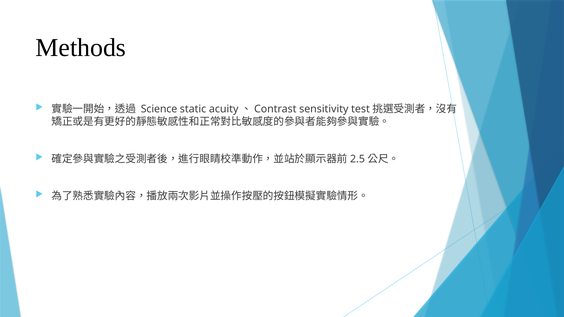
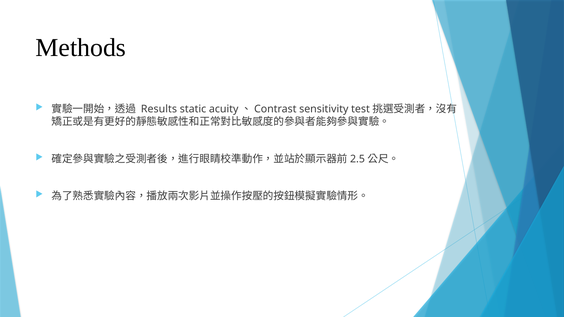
Science: Science -> Results (159, 109)
